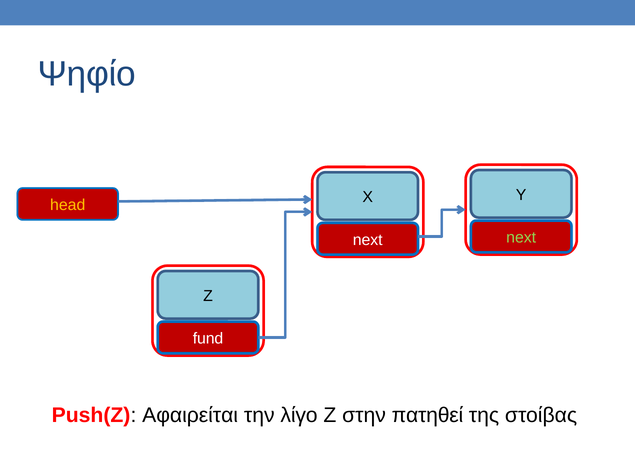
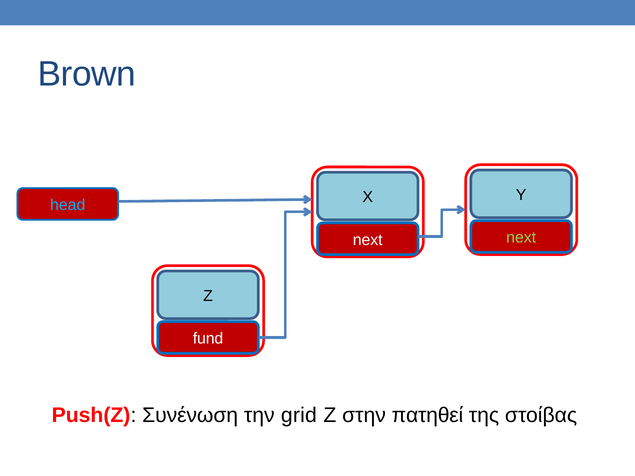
Ψηφίο: Ψηφίο -> Brown (87, 74)
head colour: yellow -> light blue (68, 205)
Αφαιρείται: Αφαιρείται -> Συνένωση (190, 415)
λίγο: λίγο -> grid (299, 415)
